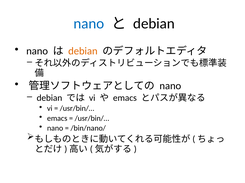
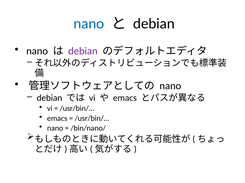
debian colour: orange -> purple (83, 51)
